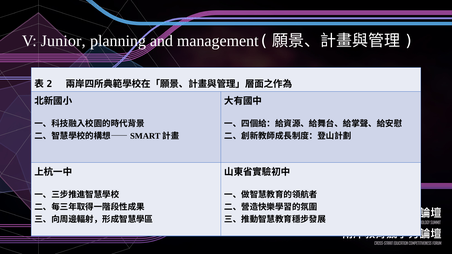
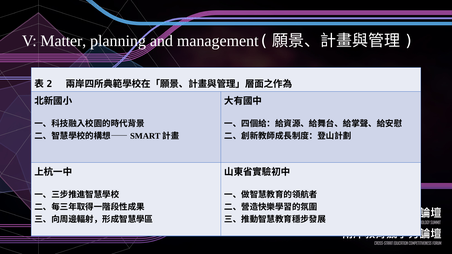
Junior: Junior -> Matter (63, 41)
